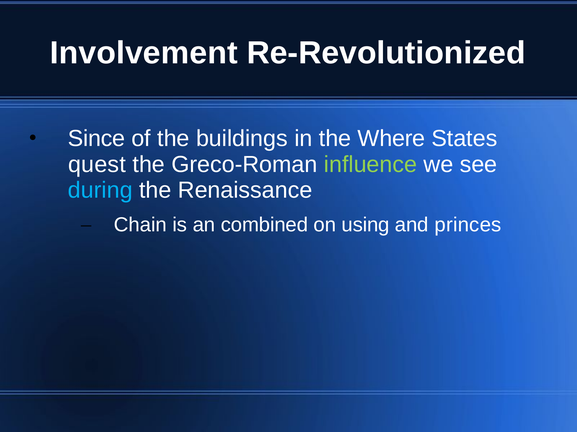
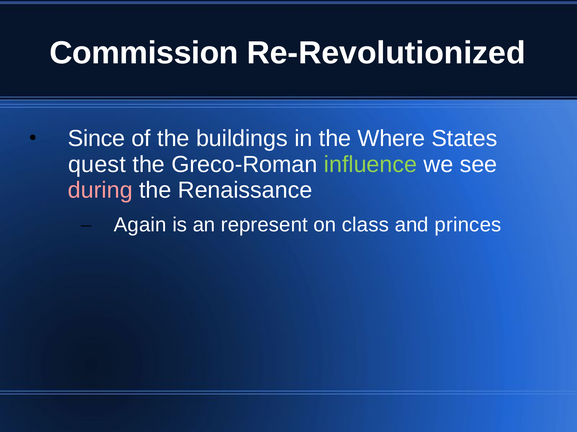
Involvement: Involvement -> Commission (144, 53)
during colour: light blue -> pink (100, 191)
Chain: Chain -> Again (140, 225)
combined: combined -> represent (264, 225)
using: using -> class (365, 225)
